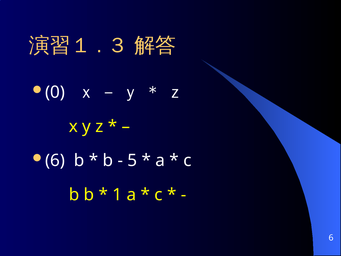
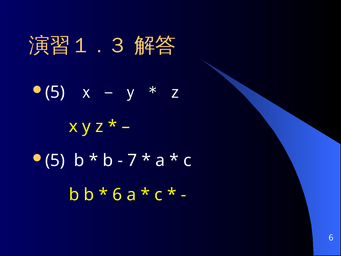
0: 0 -> 5 (55, 92)
6: 6 -> 5 (55, 160)
5: 5 -> 7 (132, 160)
1: 1 -> 6 (117, 194)
